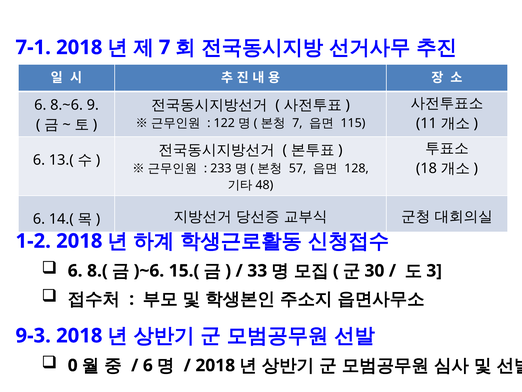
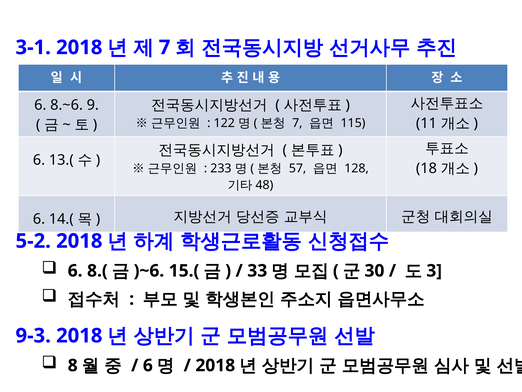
7-1: 7-1 -> 3-1 (33, 47)
1-2: 1-2 -> 5-2 (33, 241)
0: 0 -> 8 (73, 365)
